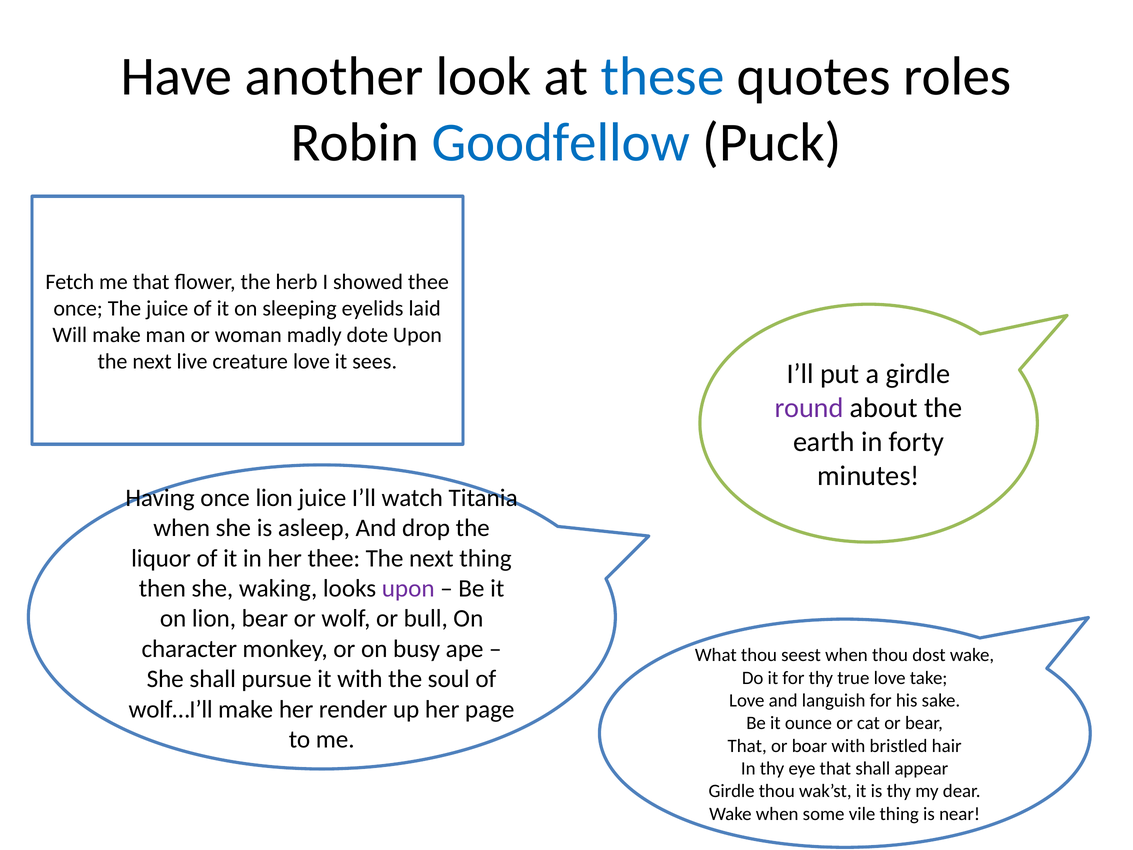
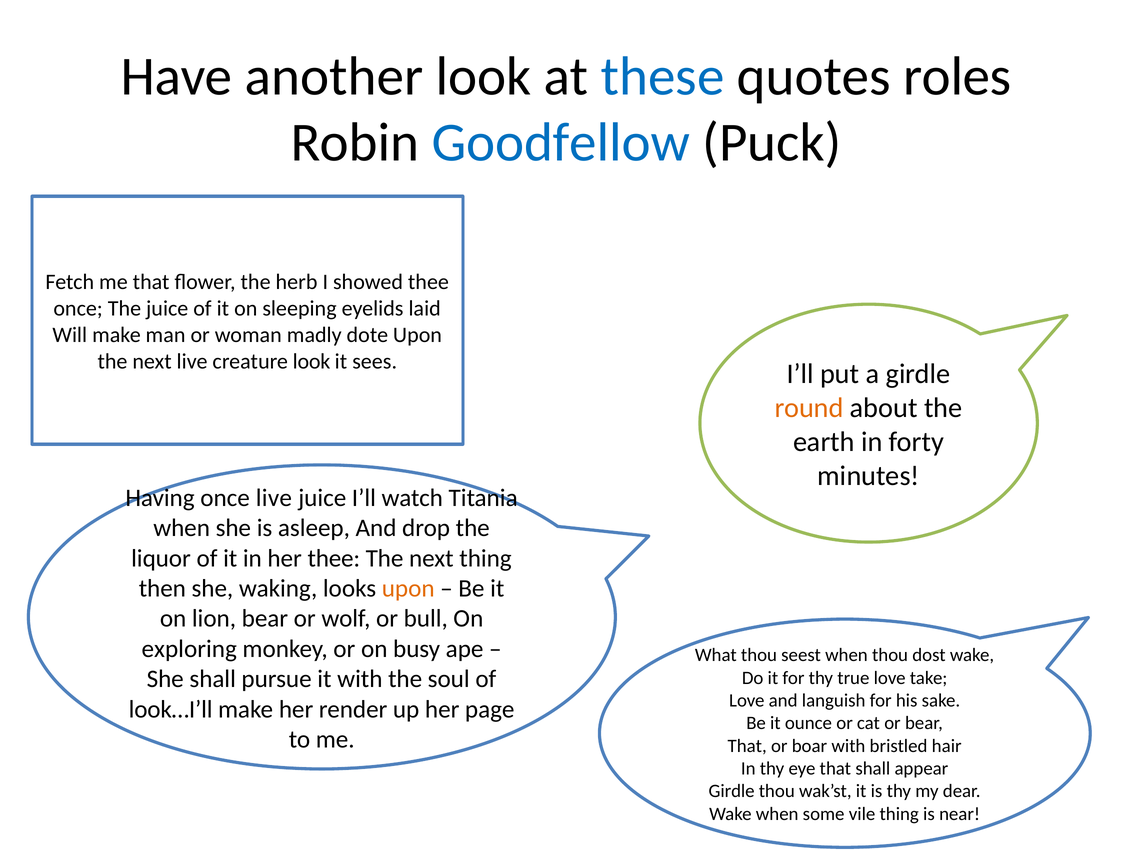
creature love: love -> look (312, 362)
round colour: purple -> orange (809, 408)
once lion: lion -> live (274, 498)
upon colour: purple -> orange (408, 588)
character: character -> exploring (189, 649)
wolf…I’ll: wolf…I’ll -> look…I’ll (171, 709)
